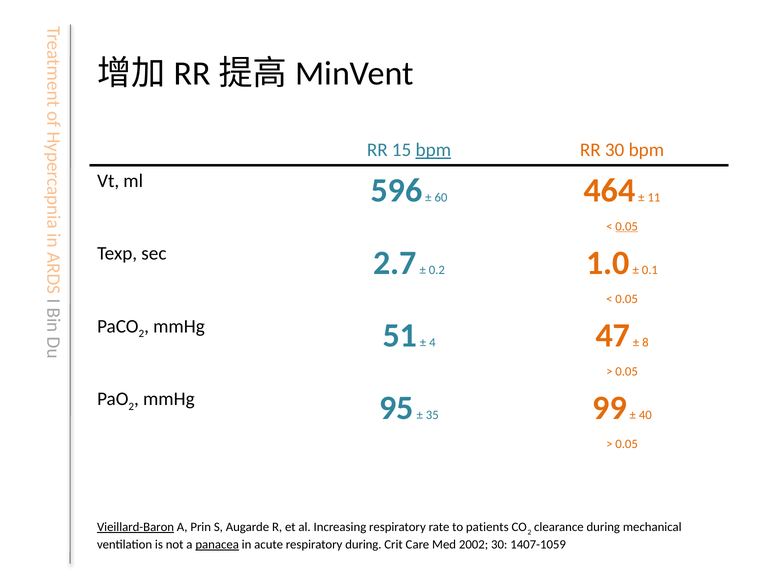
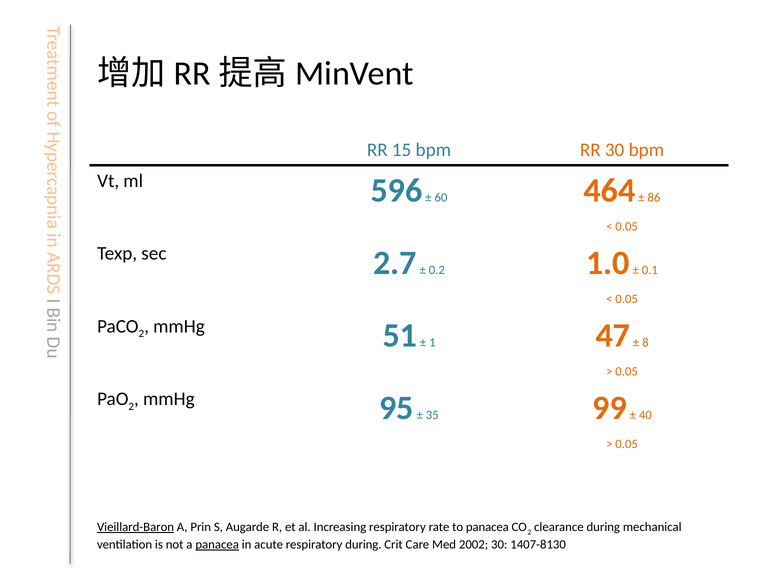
bpm underline: present -> none (433, 150)
11: 11 -> 86 (654, 197)
0.05 underline: present -> none (627, 226)
4: 4 -> 1 (432, 343)
to patients: patients -> panacea (487, 527)
1407-1059: 1407-1059 -> 1407-8130 (538, 545)
